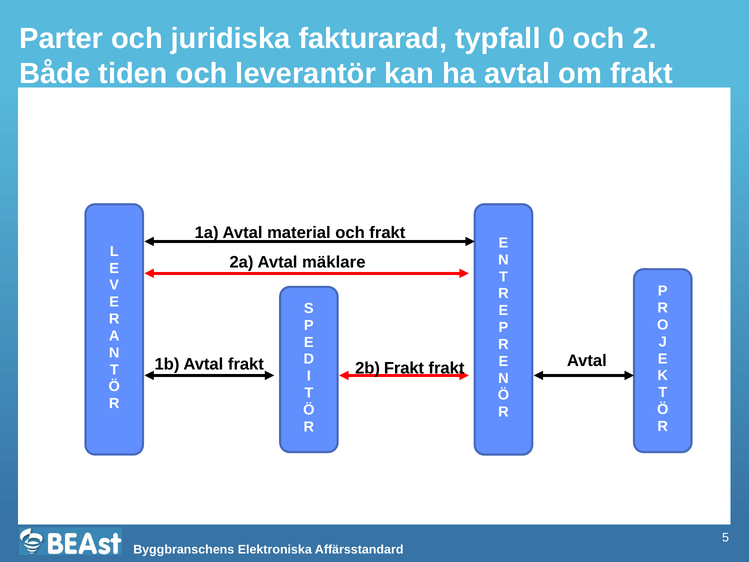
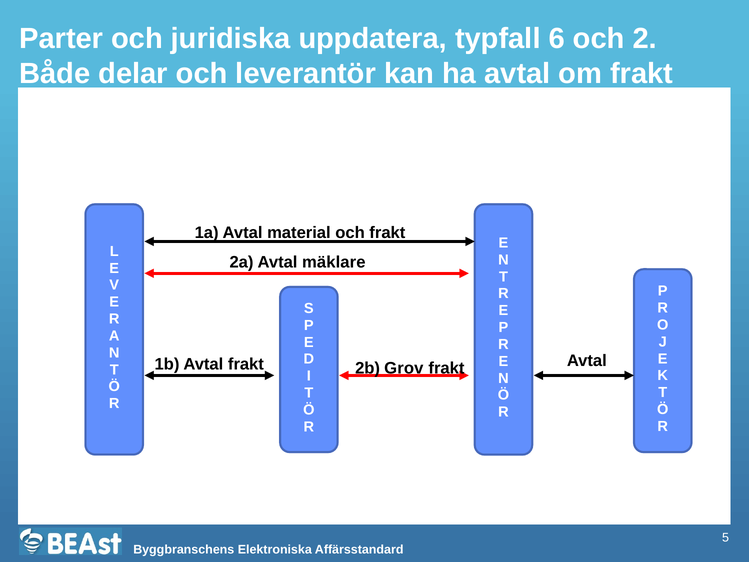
fakturarad: fakturarad -> uppdatera (373, 39)
0: 0 -> 6 (557, 39)
tiden: tiden -> delar (133, 74)
2b Frakt: Frakt -> Grov (404, 368)
